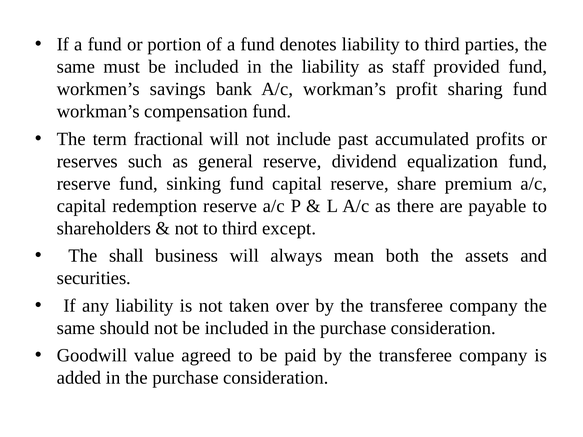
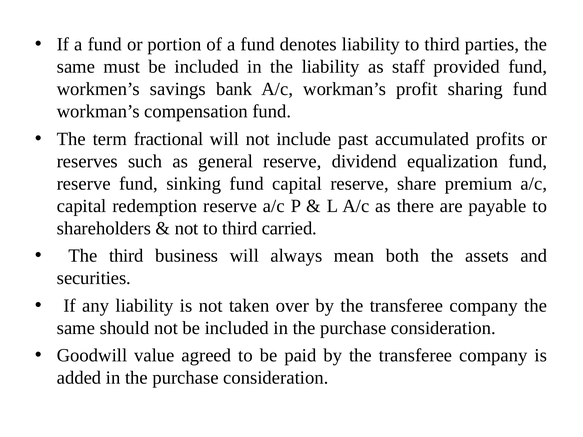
except: except -> carried (289, 228)
The shall: shall -> third (126, 256)
